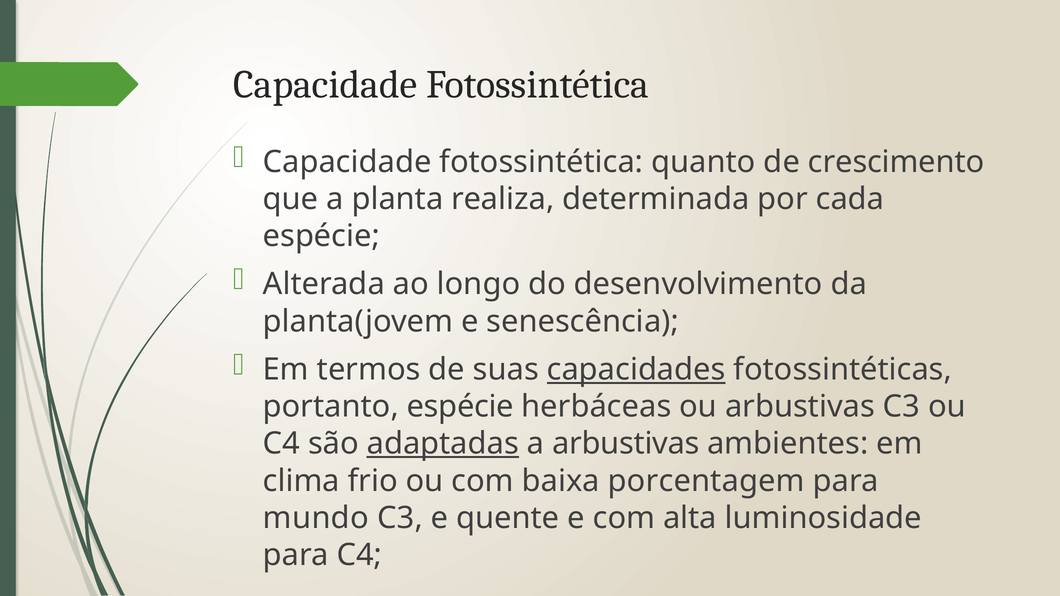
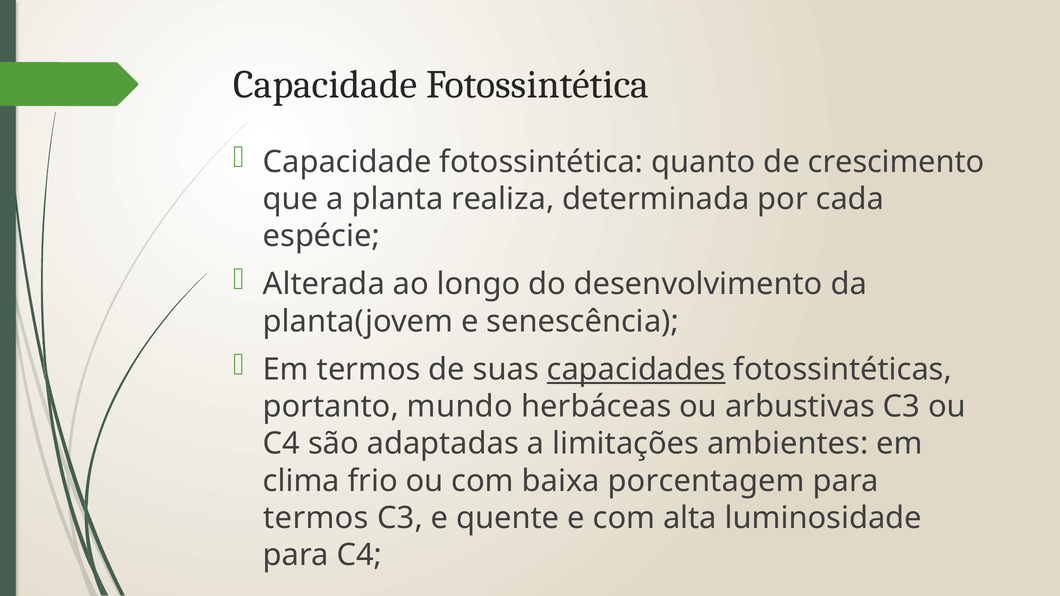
portanto espécie: espécie -> mundo (460, 407)
adaptadas underline: present -> none (443, 444)
a arbustivas: arbustivas -> limitações (626, 444)
mundo: mundo -> termos (316, 518)
